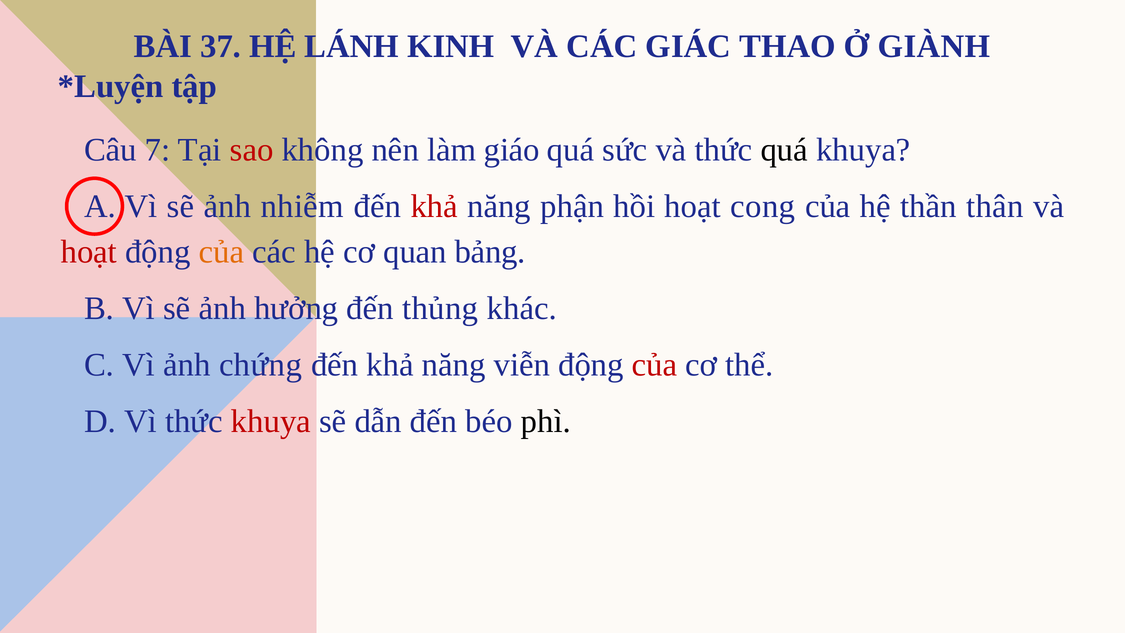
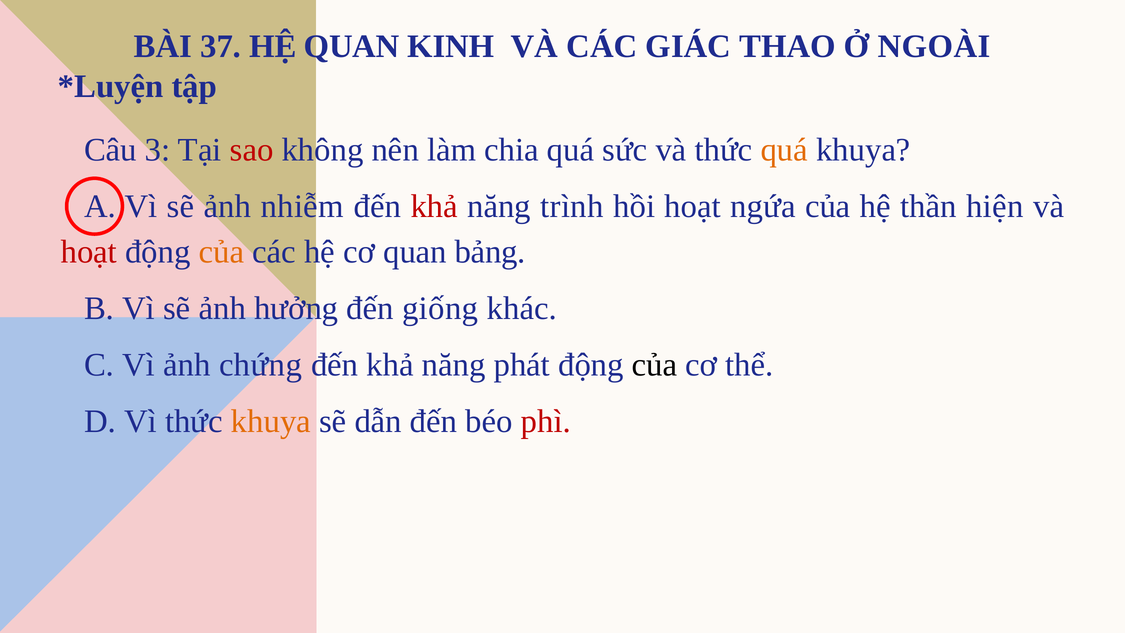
HỆ LÁNH: LÁNH -> QUAN (352, 46)
GIÀNH: GIÀNH -> NGOÀI (934, 46)
7: 7 -> 3 (158, 150)
giáo: giáo -> chia (512, 150)
quá colour: black -> orange (784, 150)
phận: phận -> trình (572, 207)
cong: cong -> ngứa (763, 207)
thân: thân -> hiện (995, 207)
thủng: thủng -> giống (440, 308)
viễn: viễn -> phát (522, 365)
của colour: red -> black (655, 365)
khuya colour: red -> orange (271, 421)
phì colour: black -> red (546, 421)
